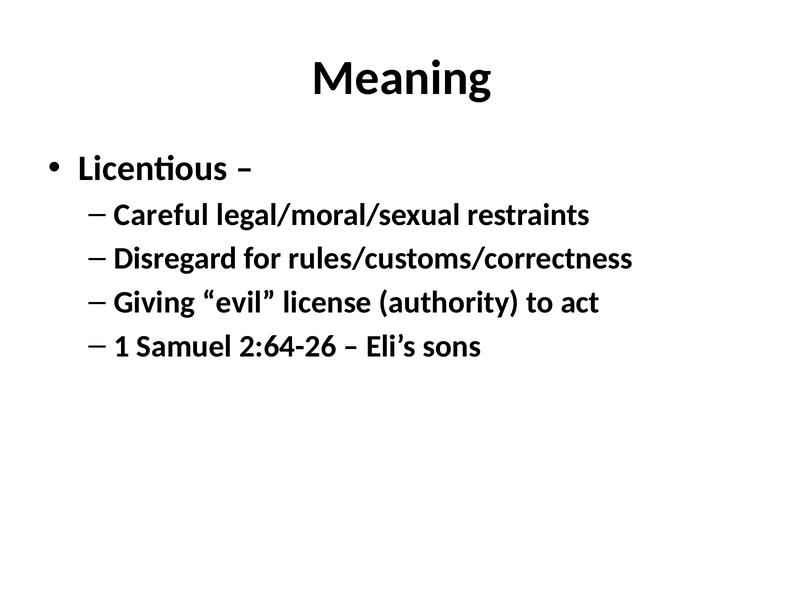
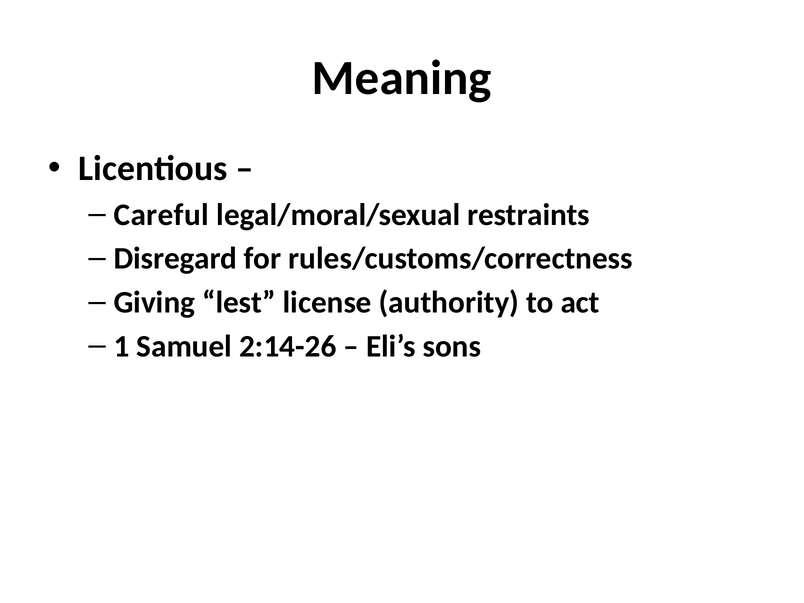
evil: evil -> lest (239, 302)
2:64-26: 2:64-26 -> 2:14-26 (288, 346)
